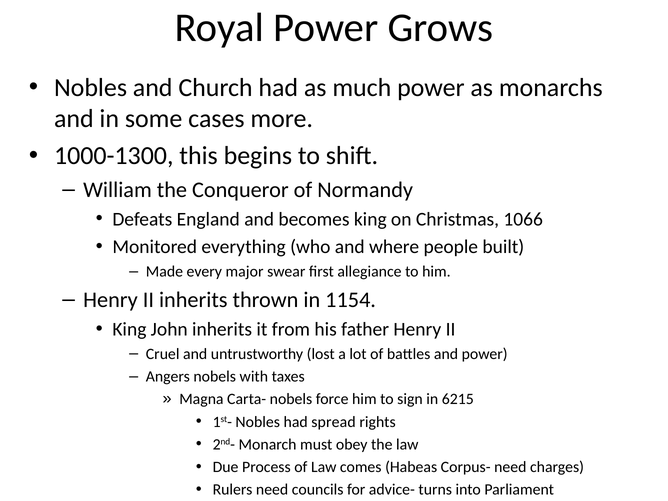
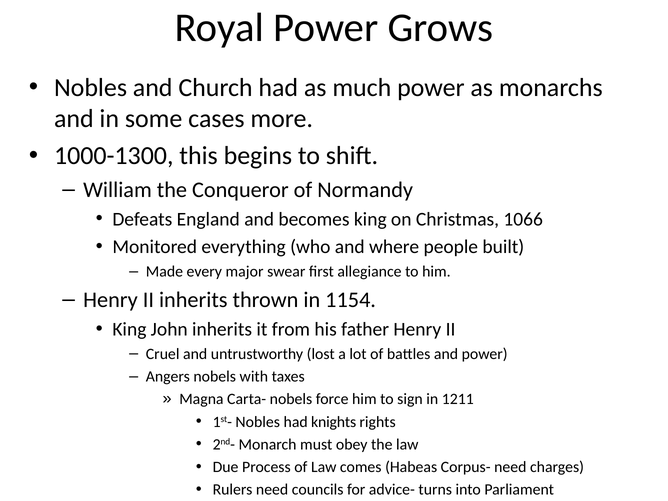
6215: 6215 -> 1211 (458, 399)
spread: spread -> knights (334, 422)
